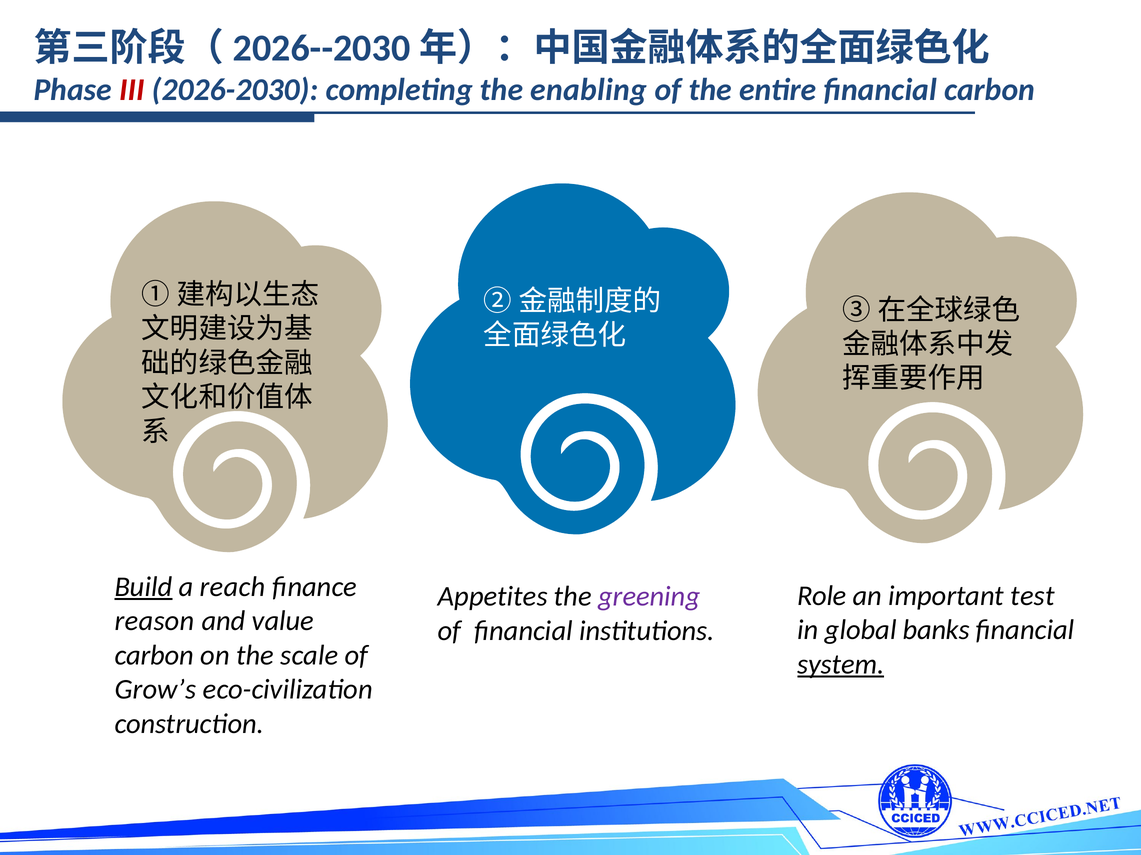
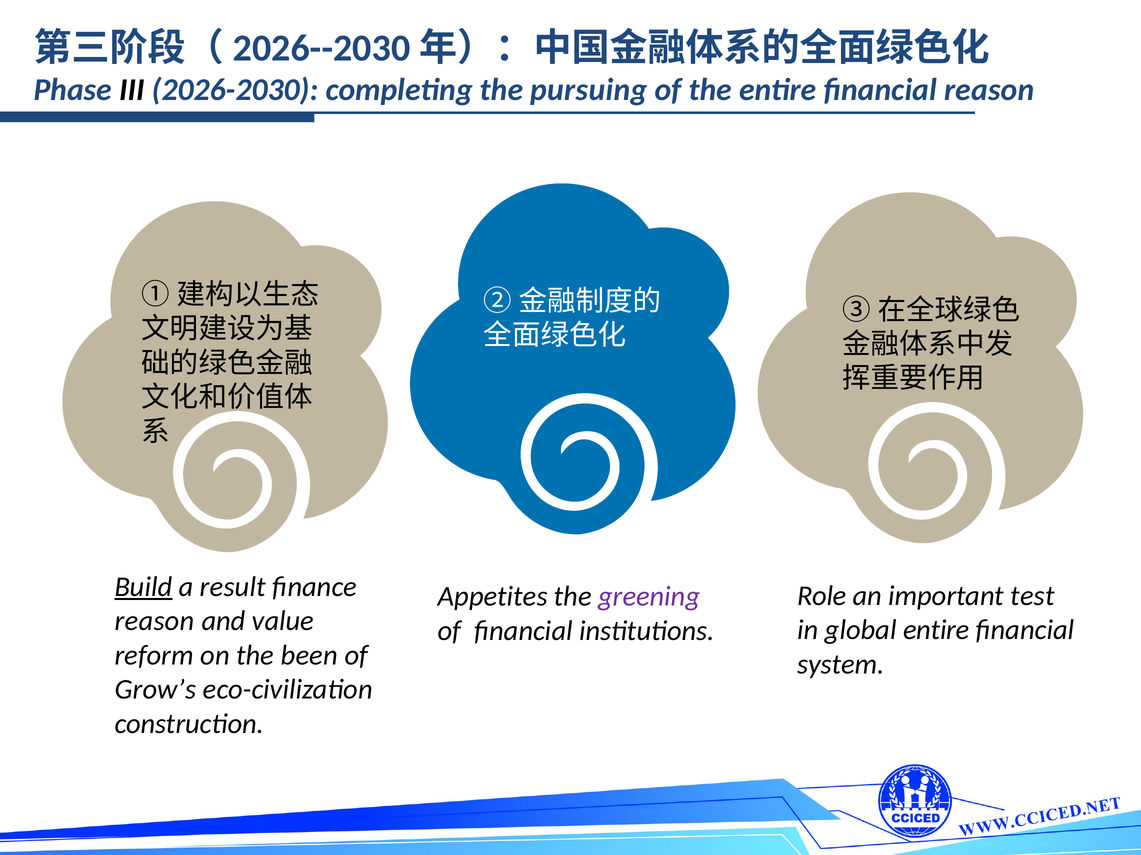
III colour: red -> black (132, 90)
enabling: enabling -> pursuing (589, 90)
financial carbon: carbon -> reason (989, 90)
reach: reach -> result (233, 587)
global banks: banks -> entire (936, 631)
carbon: carbon -> reform (154, 656)
scale: scale -> been (309, 656)
system underline: present -> none (841, 665)
